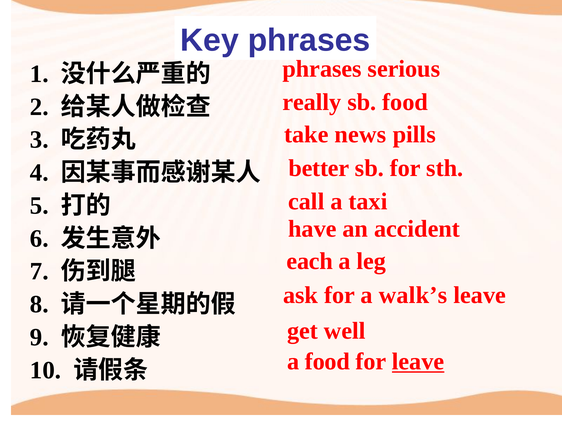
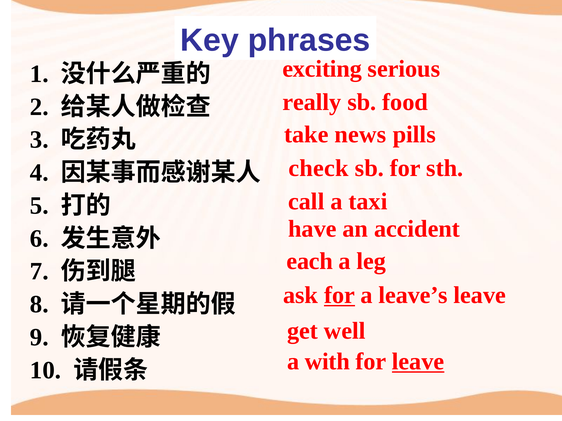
phrases: phrases -> exciting (322, 69)
better: better -> check (319, 168)
for underline: none -> present (340, 296)
walk’s: walk’s -> leave’s (413, 296)
a food: food -> with (327, 362)
